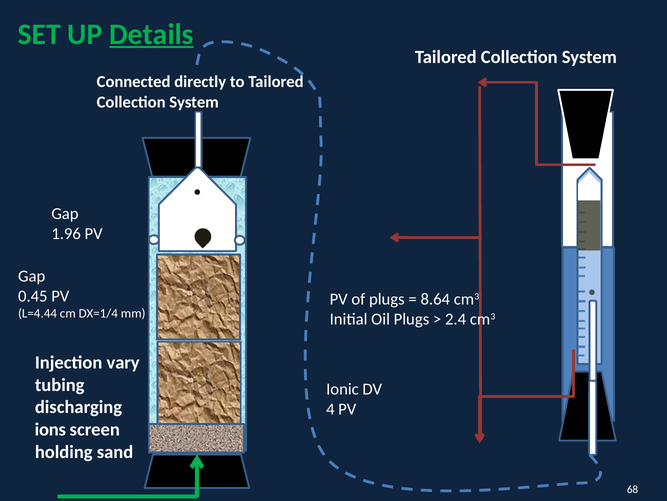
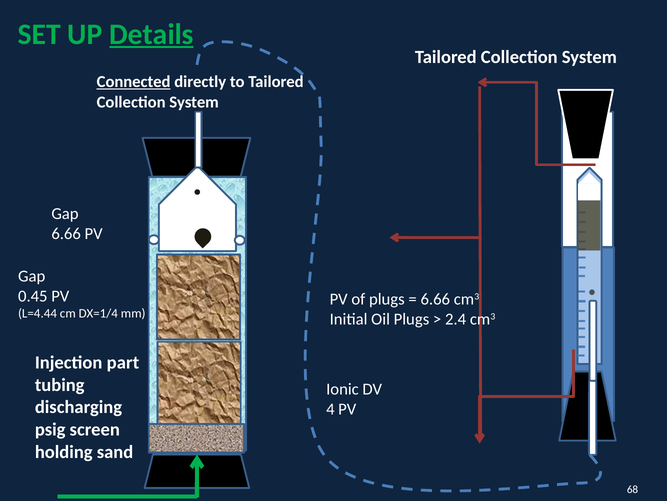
Connected underline: none -> present (134, 82)
1.96: 1.96 -> 6.66 (66, 234)
8.64: 8.64 -> 6.66 (435, 299)
vary: vary -> part (123, 362)
ions: ions -> psig (50, 429)
